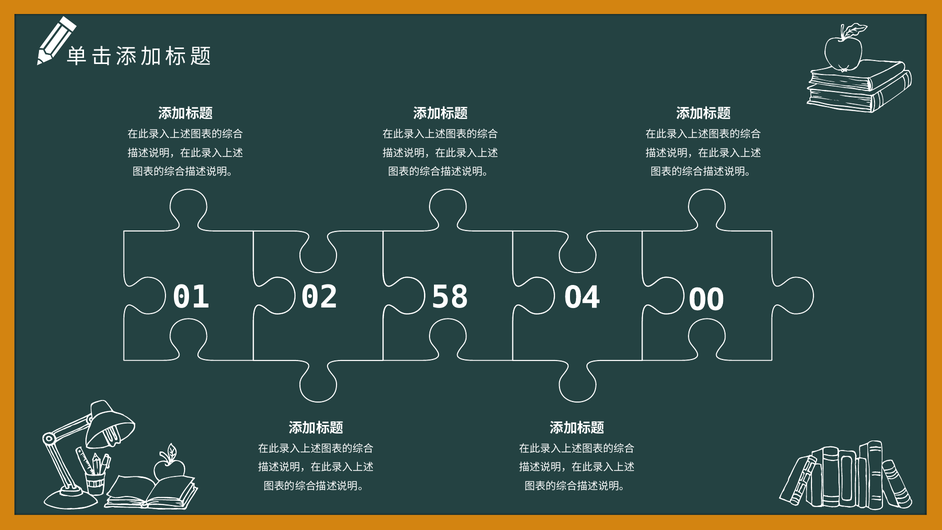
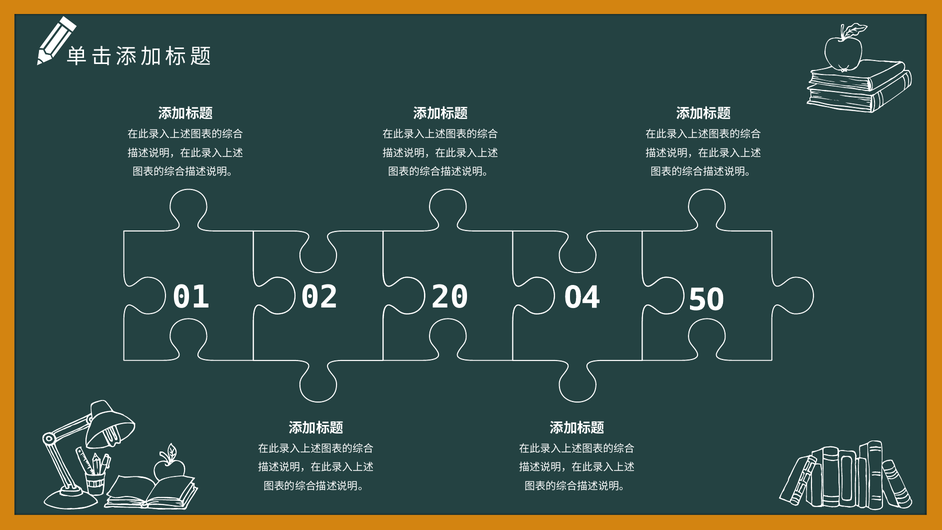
58: 58 -> 20 (450, 297)
00: 00 -> 50 (706, 300)
